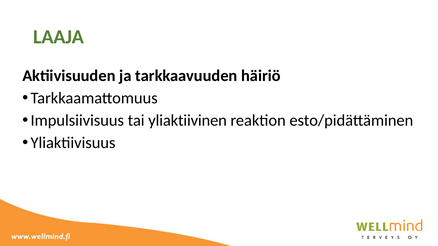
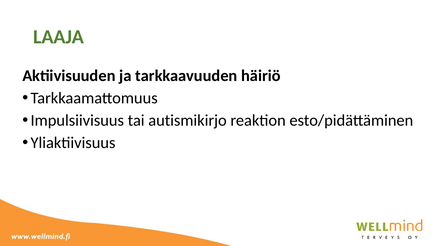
yliaktiivinen: yliaktiivinen -> autismikirjo (188, 121)
